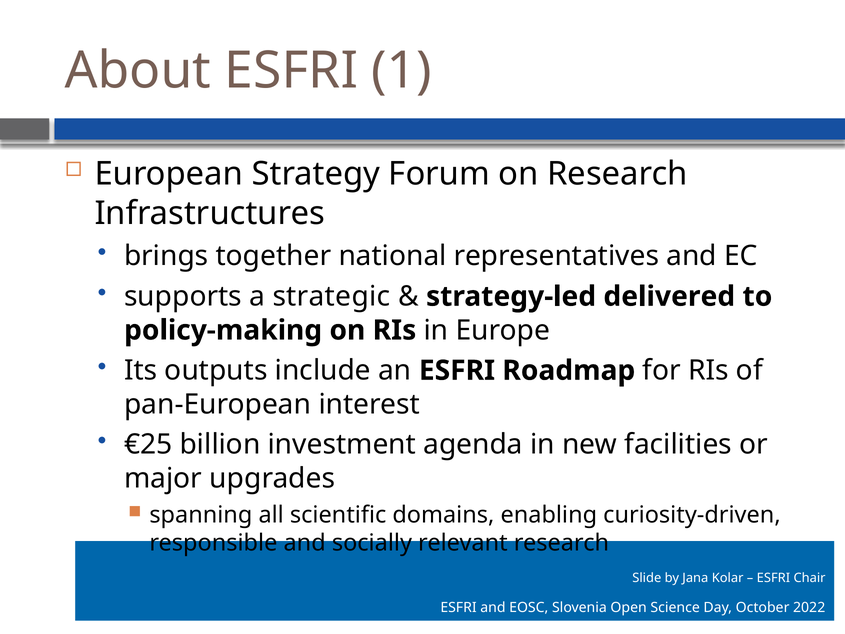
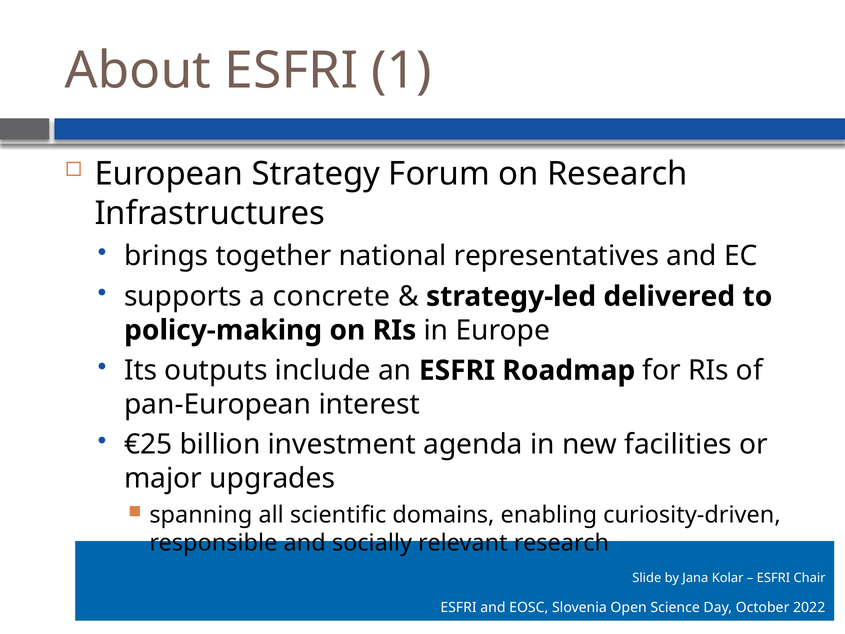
strategic: strategic -> concrete (331, 296)
